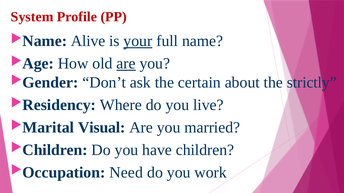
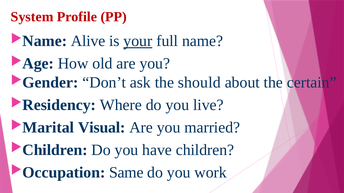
are underline: present -> none (126, 64)
certain: certain -> should (199, 83)
strictly: strictly -> certain (312, 83)
Need: Need -> Same (126, 173)
